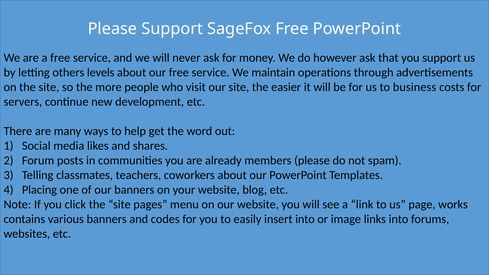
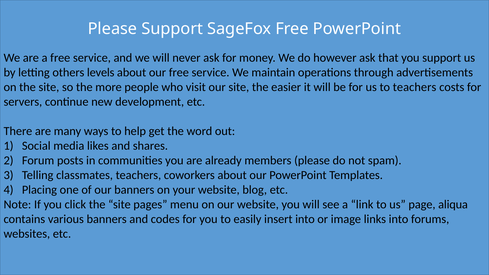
to business: business -> teachers (415, 87)
works: works -> aliqua (453, 204)
